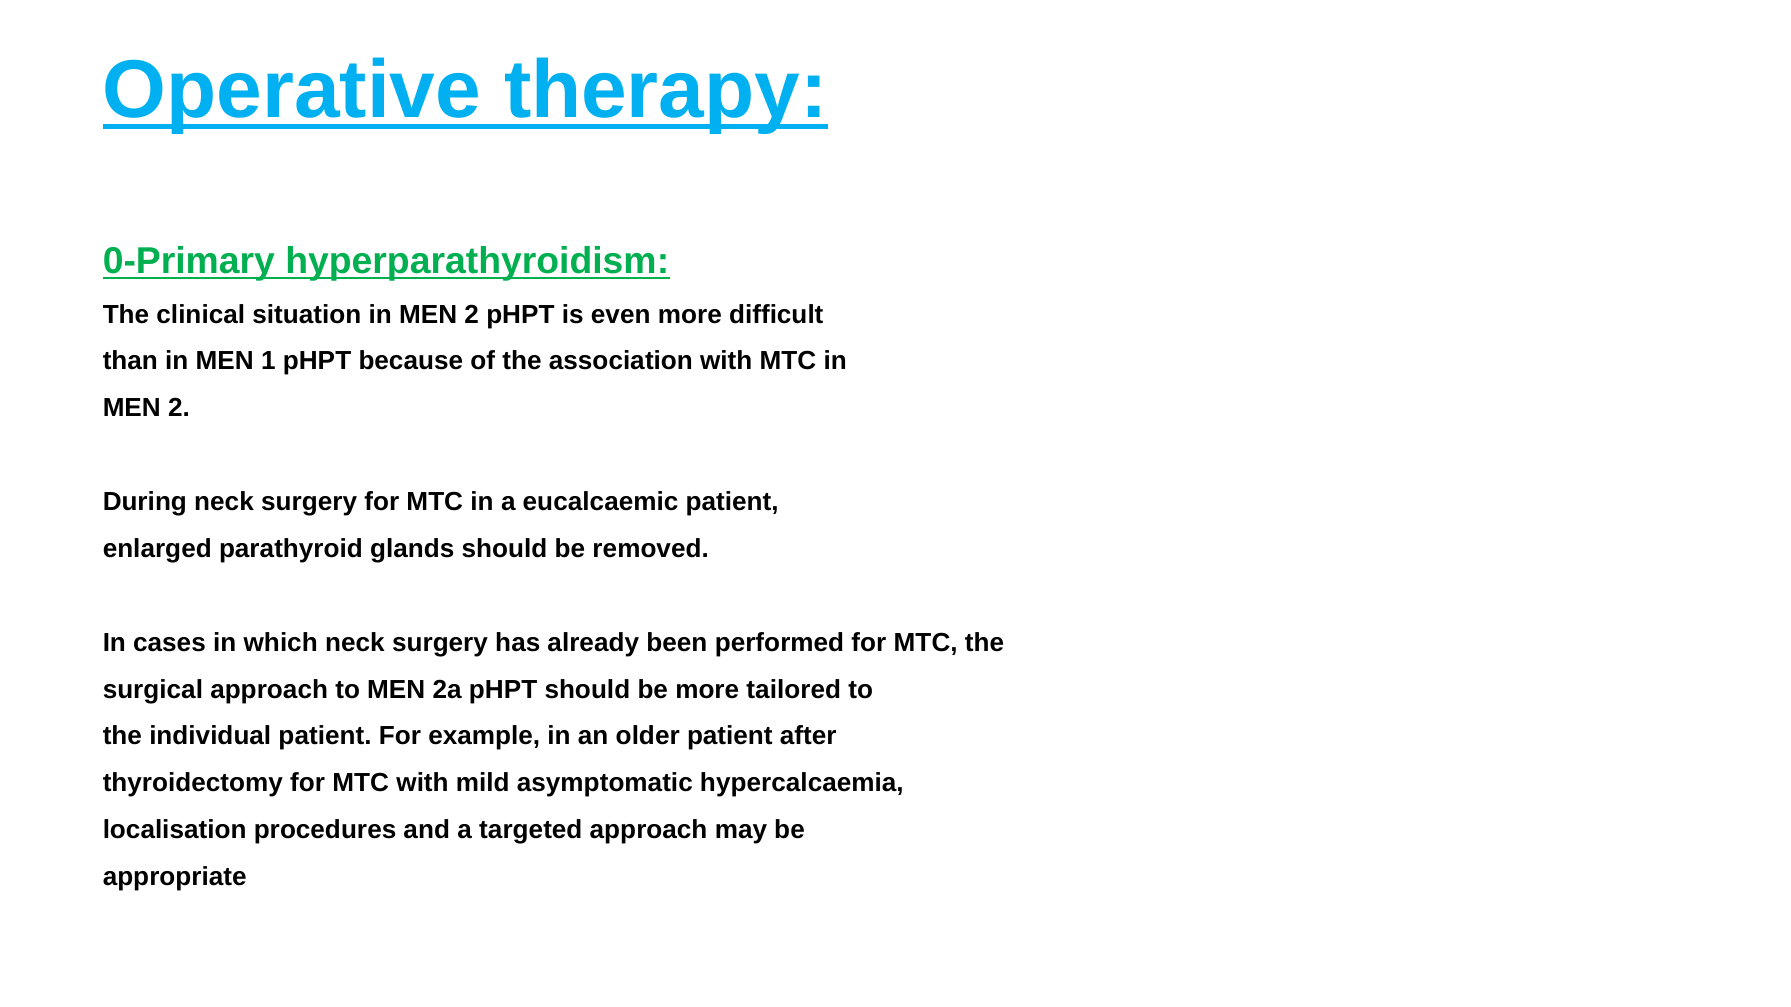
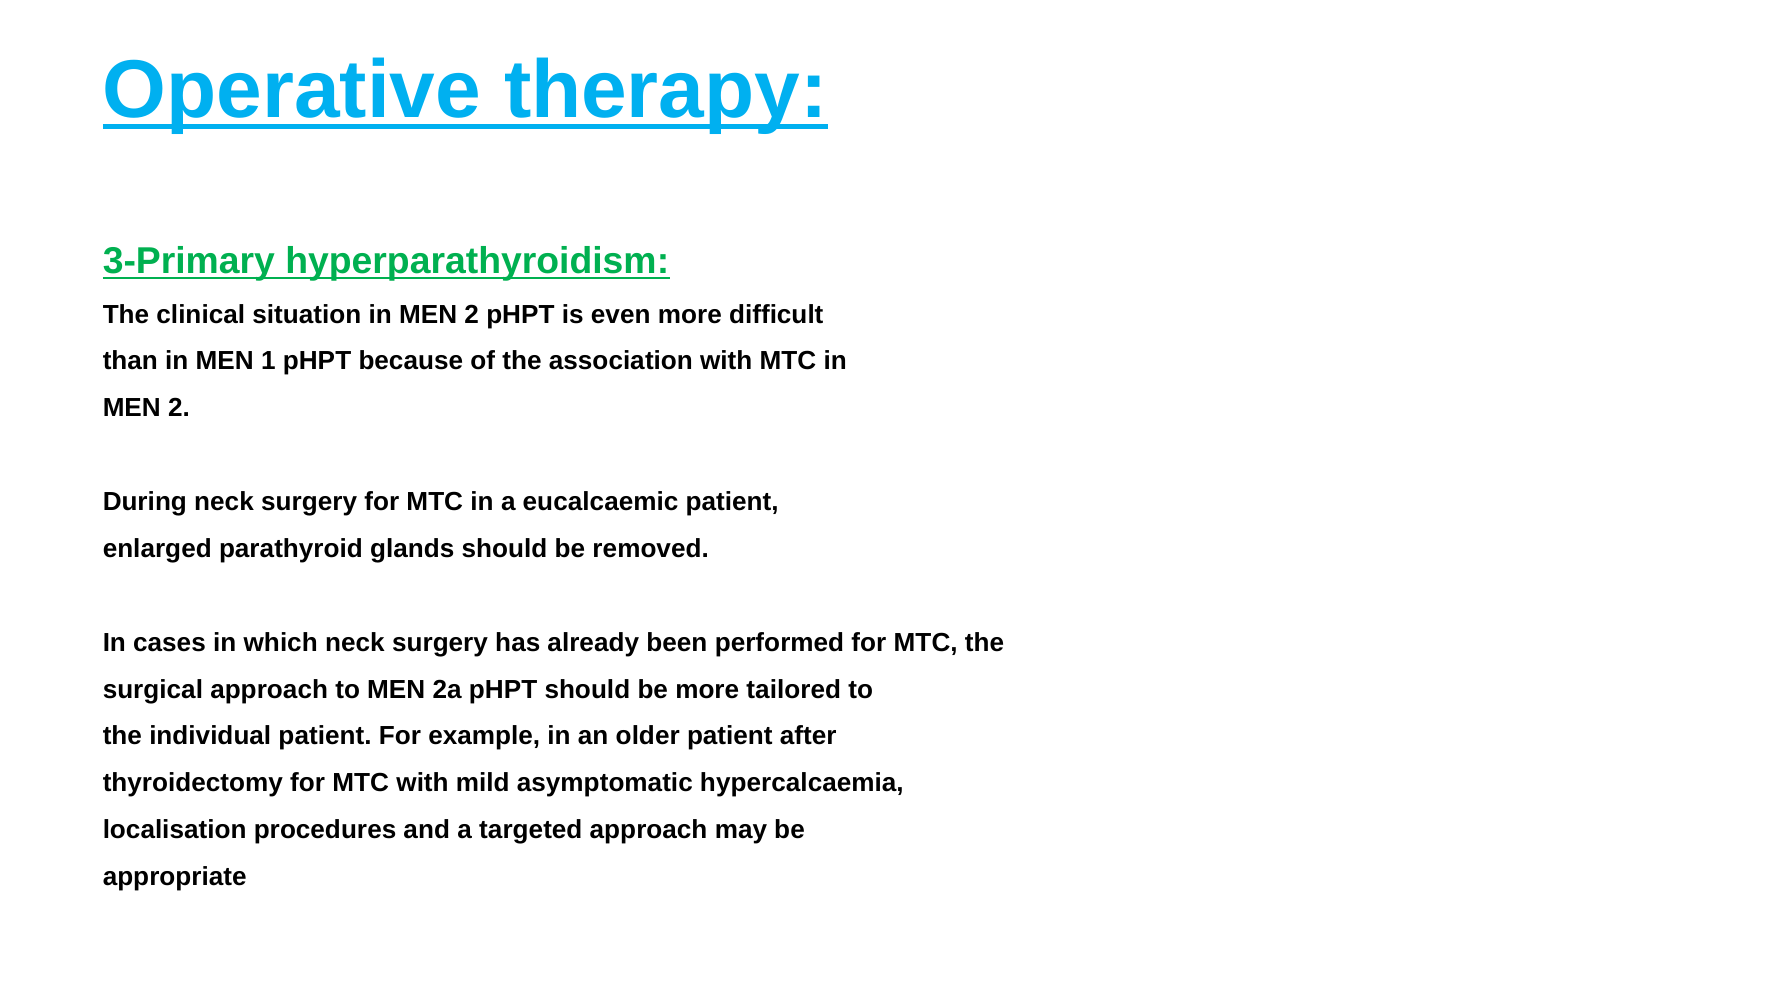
0-Primary: 0-Primary -> 3-Primary (189, 262)
